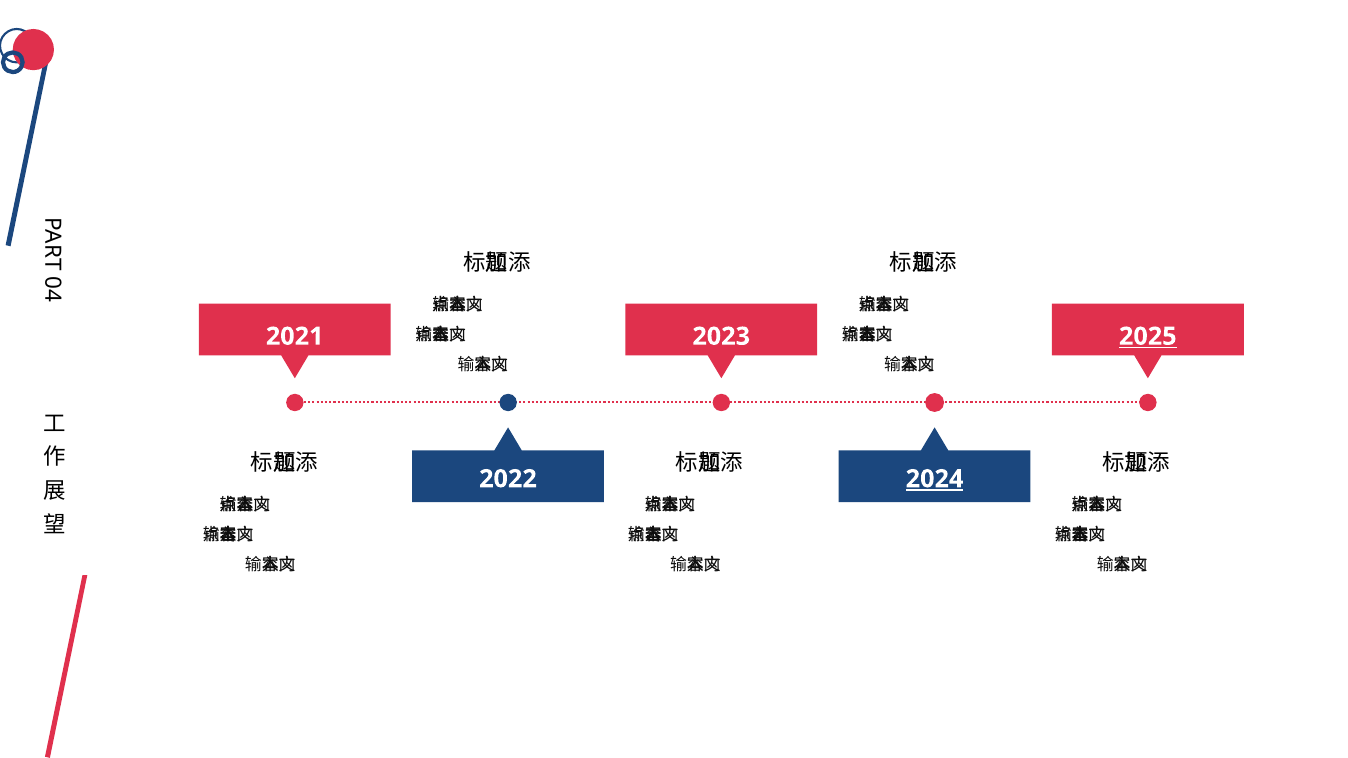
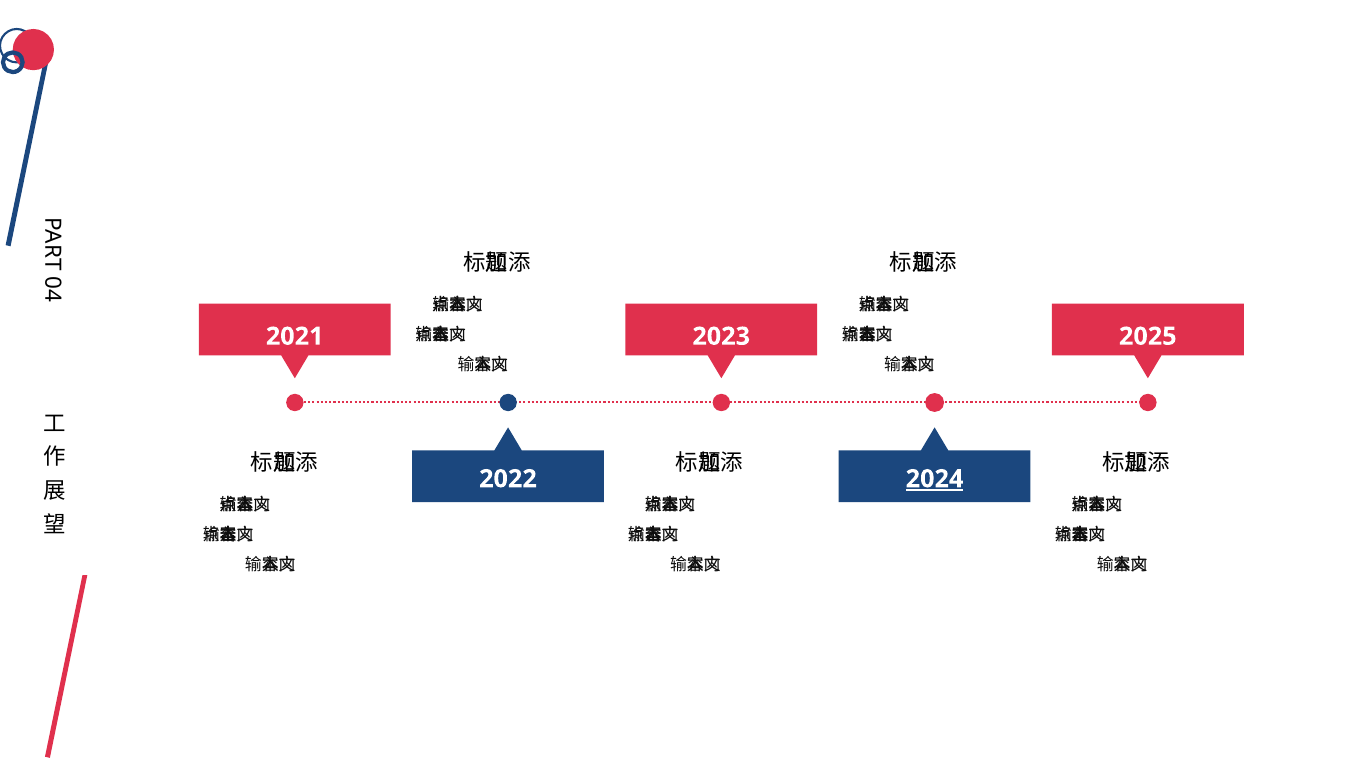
2025 underline: present -> none (1148, 337)
